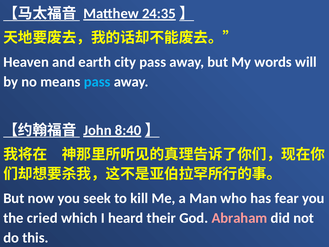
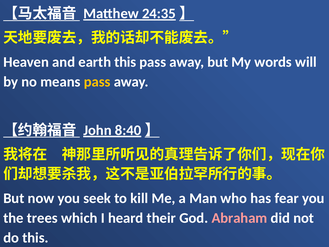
earth city: city -> this (125, 62)
pass colour: light blue -> yellow (97, 82)
cried: cried -> trees (42, 218)
